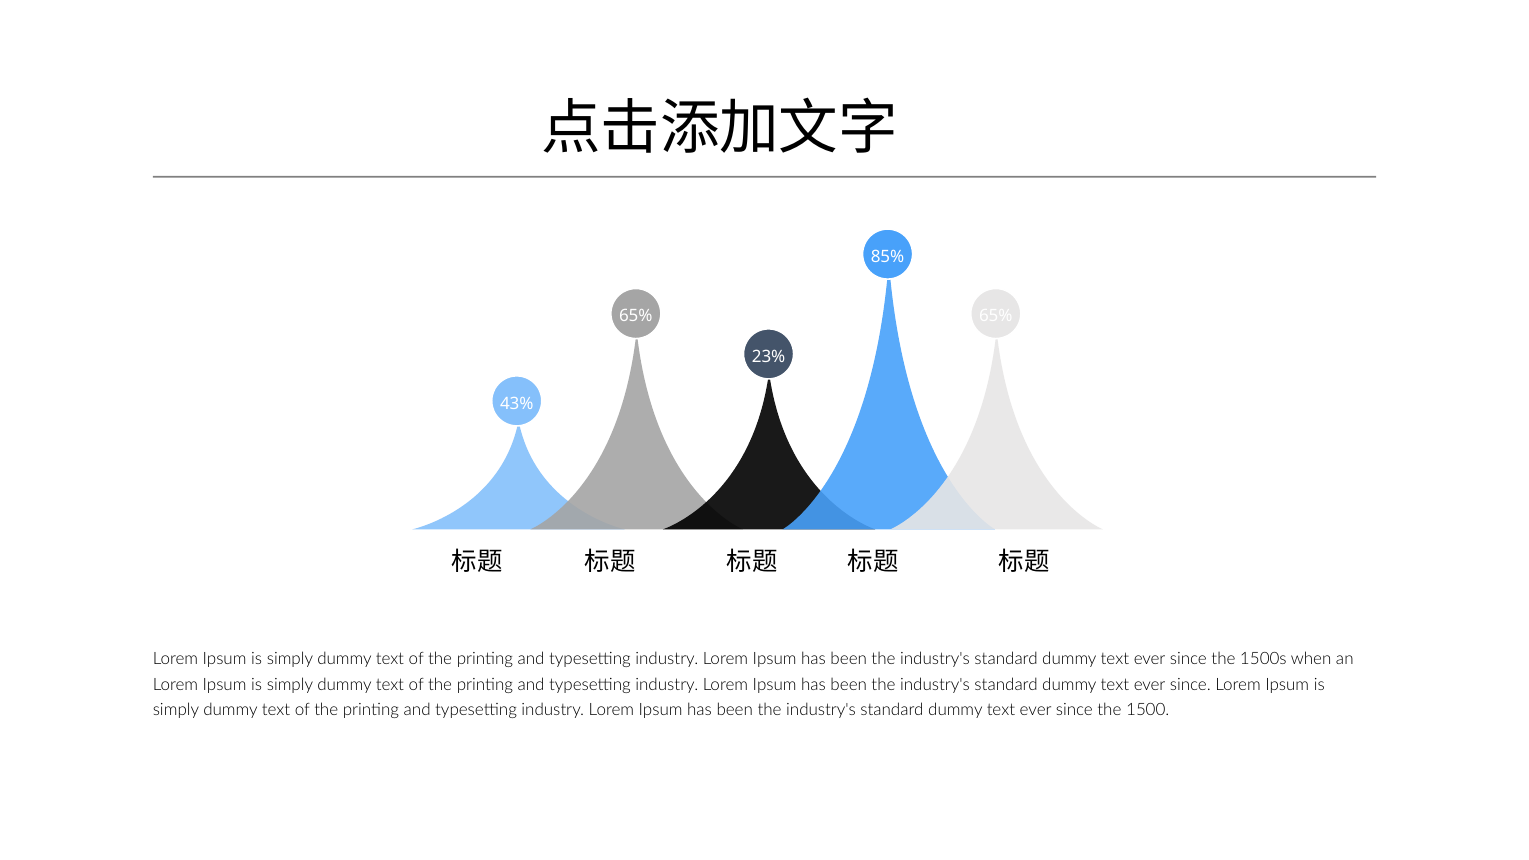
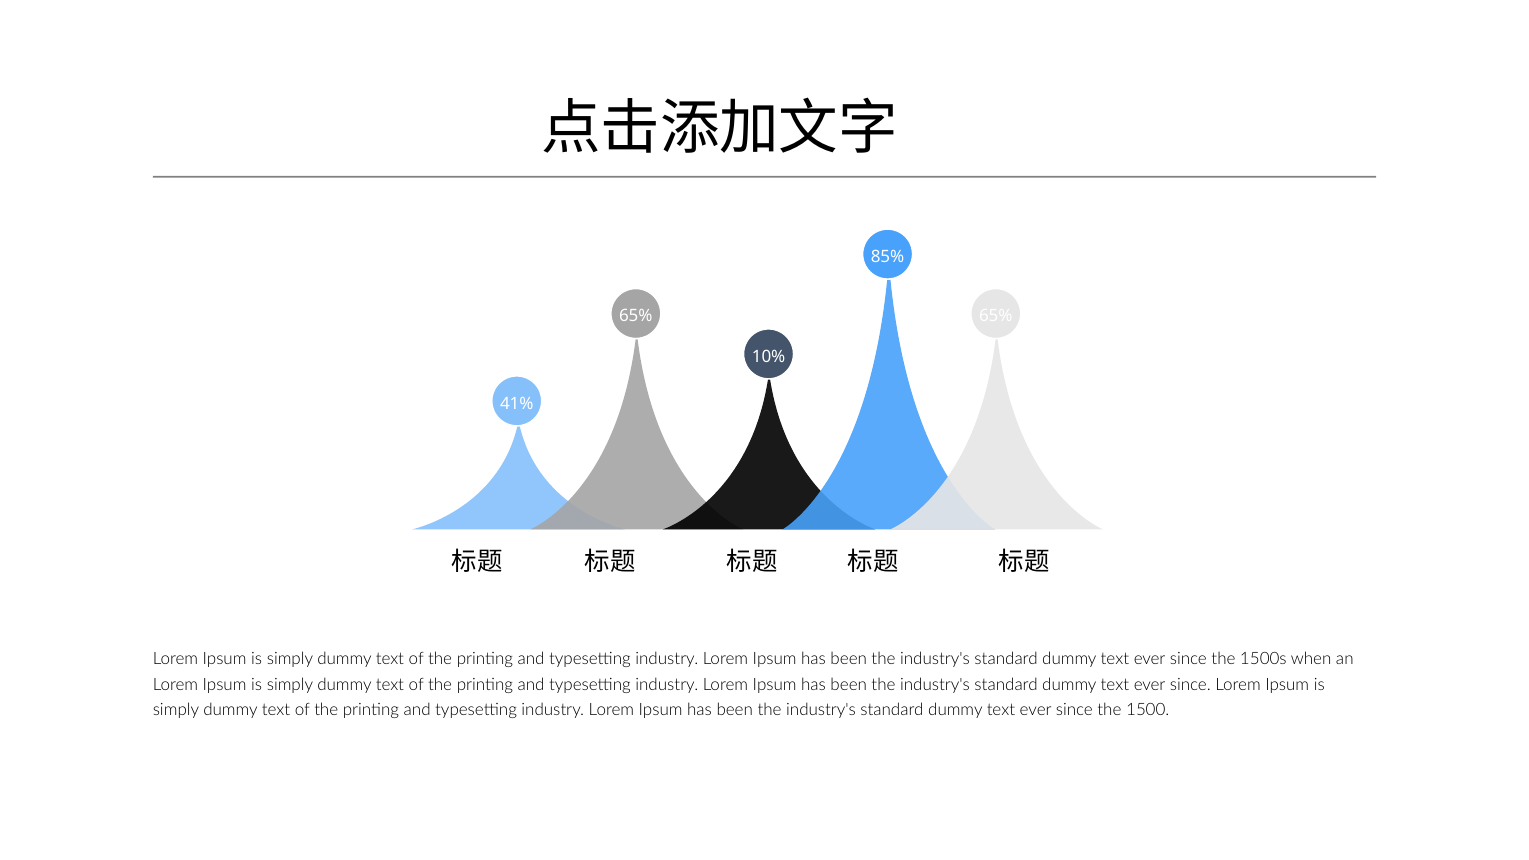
23%: 23% -> 10% (769, 356)
43%: 43% -> 41% (517, 403)
